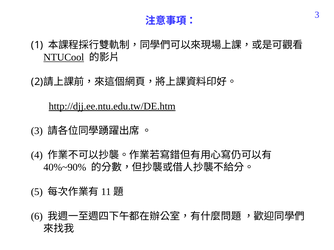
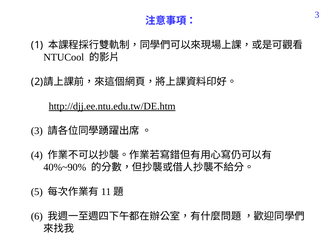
NTUCool underline: present -> none (64, 57)
